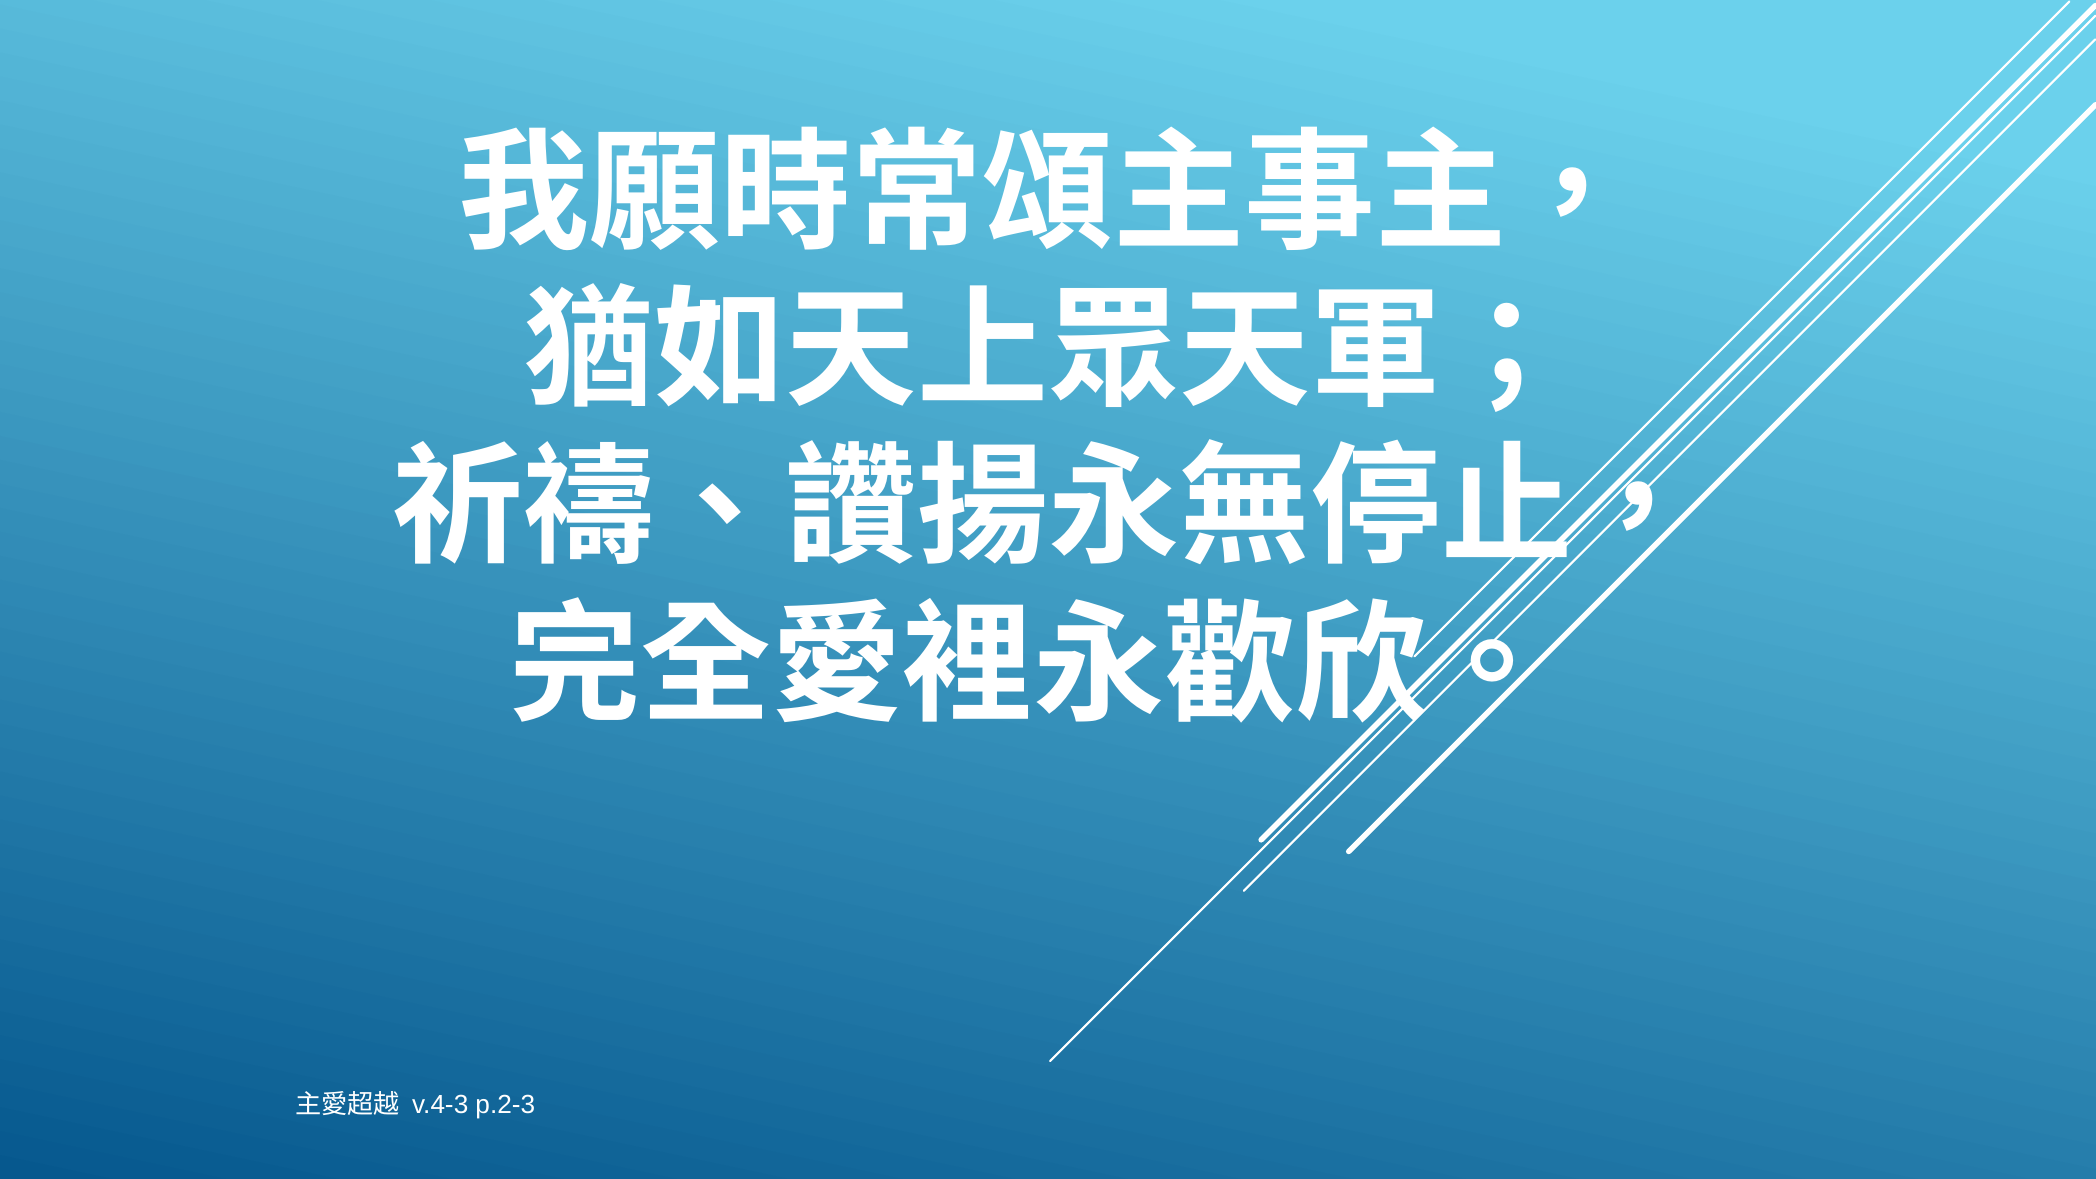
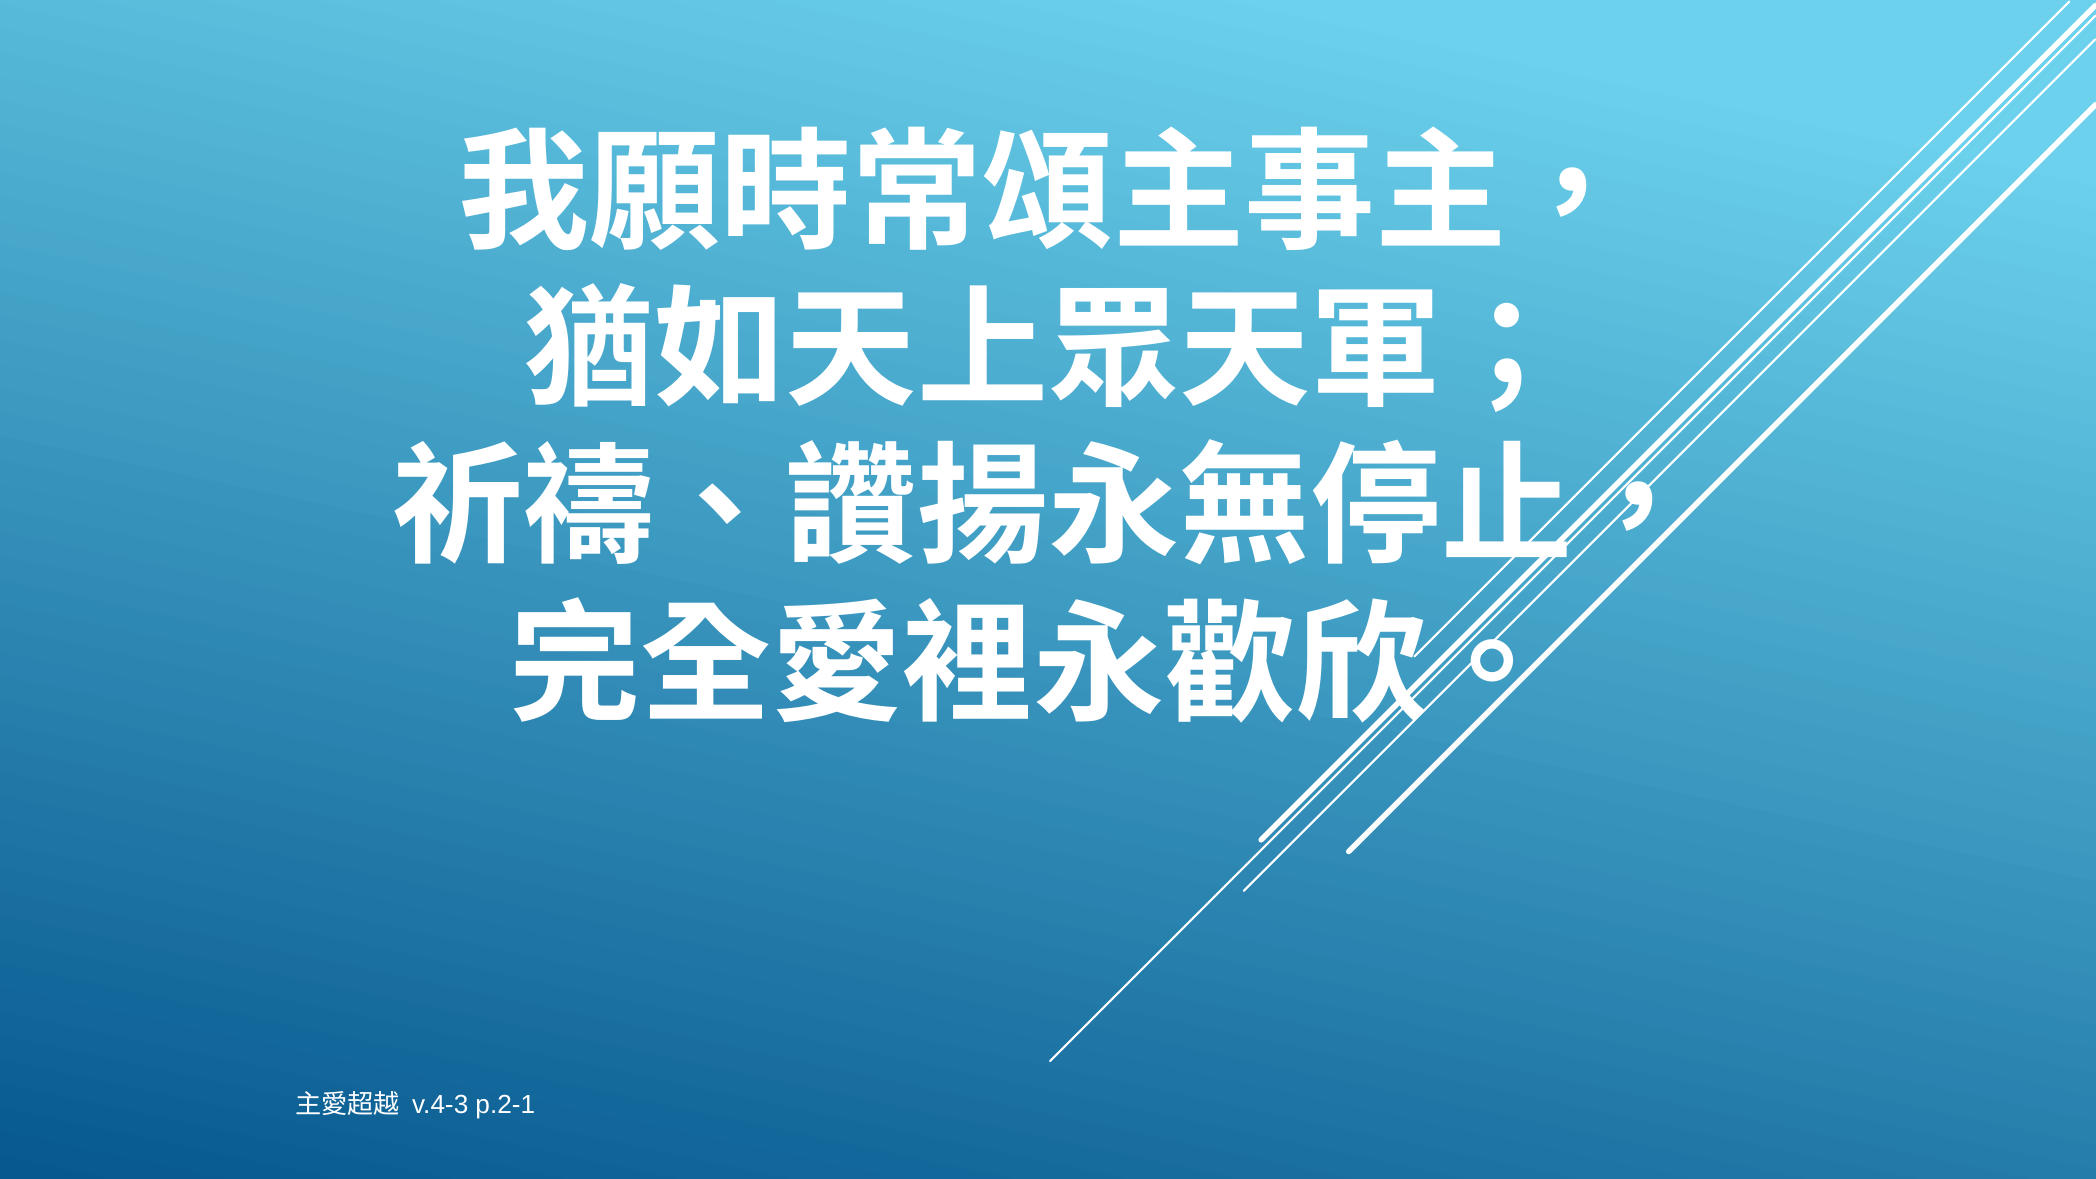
p.2-3: p.2-3 -> p.2-1 (505, 1105)
